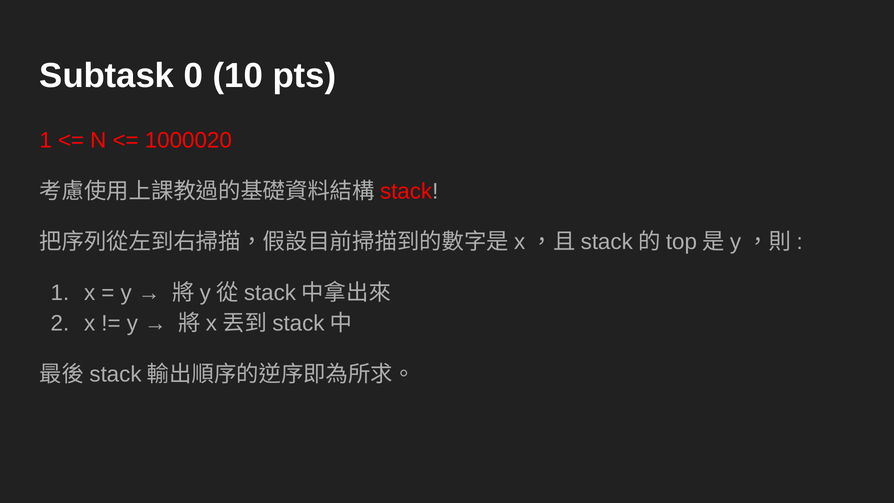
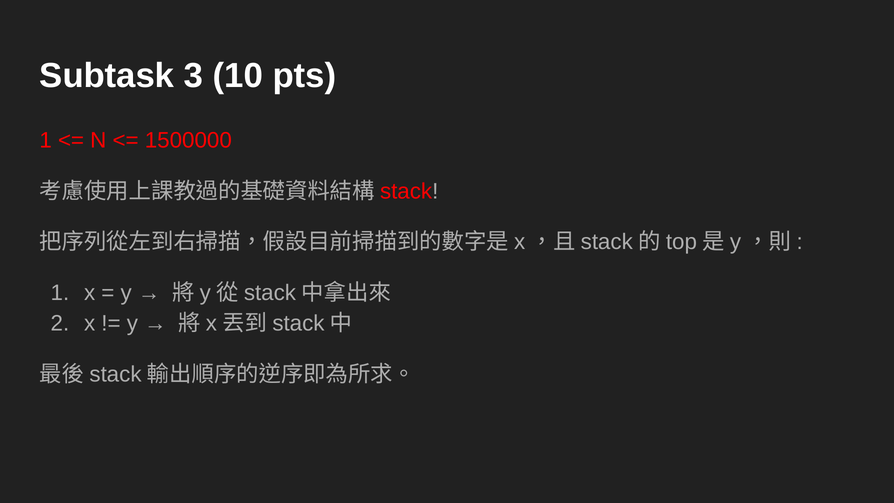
0: 0 -> 3 (194, 76)
1000020: 1000020 -> 1500000 (188, 141)
